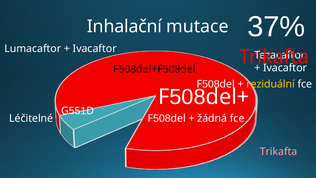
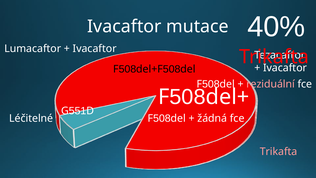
37%: 37% -> 40% (276, 27)
Inhalační: Inhalační -> Ivacaftor (124, 27)
reziduální colour: yellow -> pink (271, 84)
